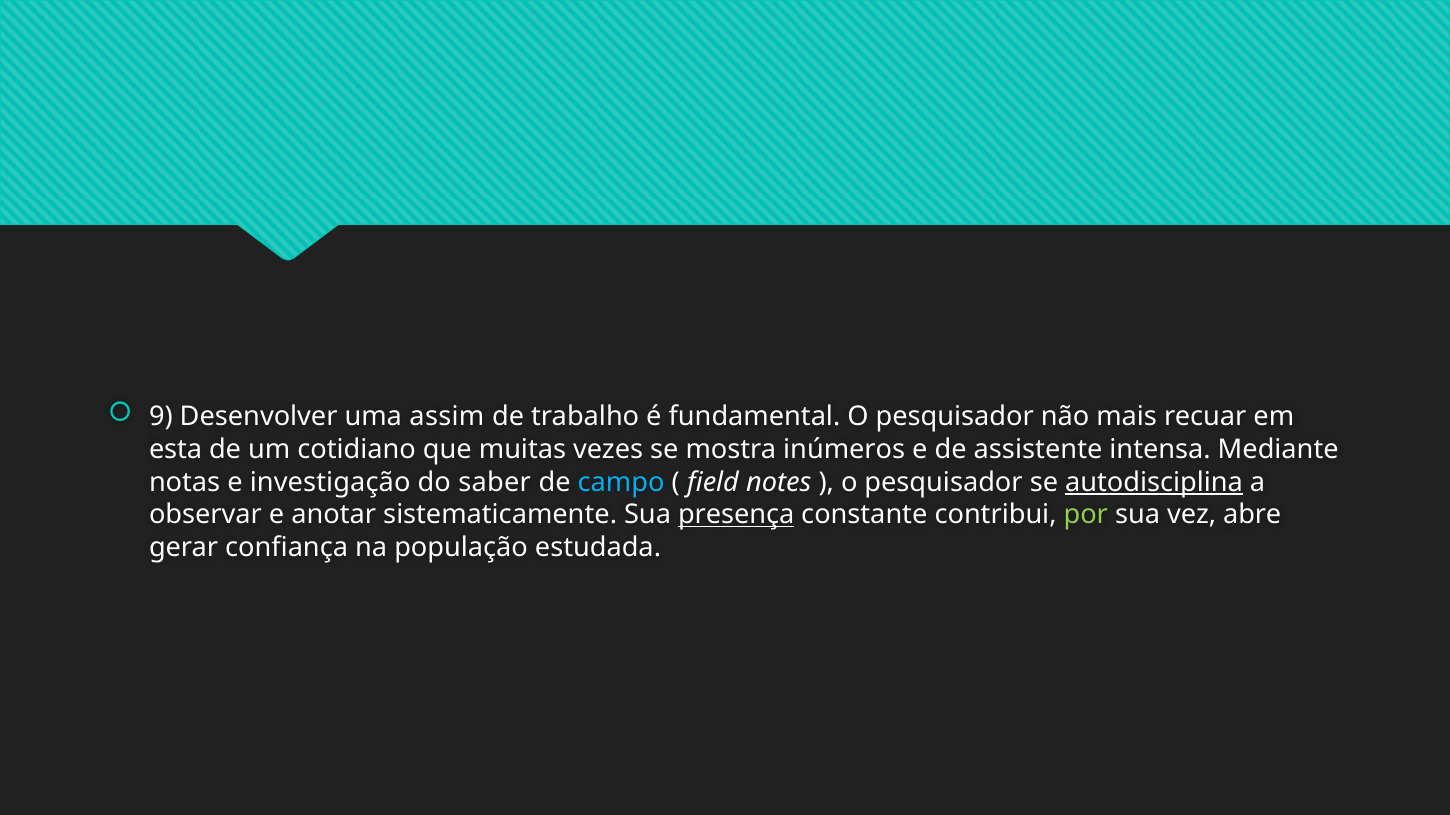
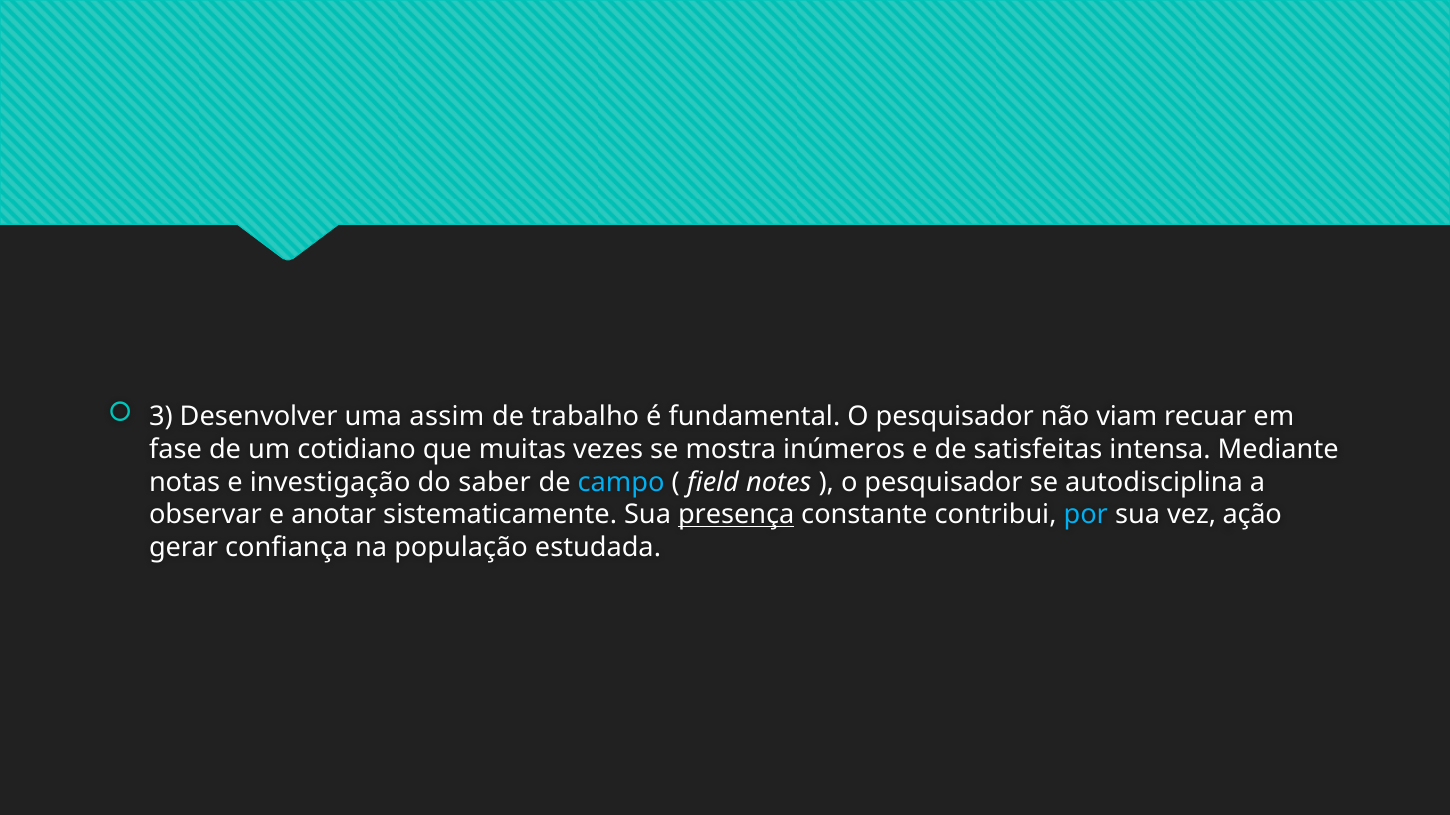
9: 9 -> 3 (161, 417)
mais: mais -> viam (1127, 417)
esta: esta -> fase (175, 450)
assistente: assistente -> satisfeitas (1038, 450)
autodisciplina underline: present -> none (1154, 482)
por colour: light green -> light blue (1086, 515)
abre: abre -> ação (1252, 515)
